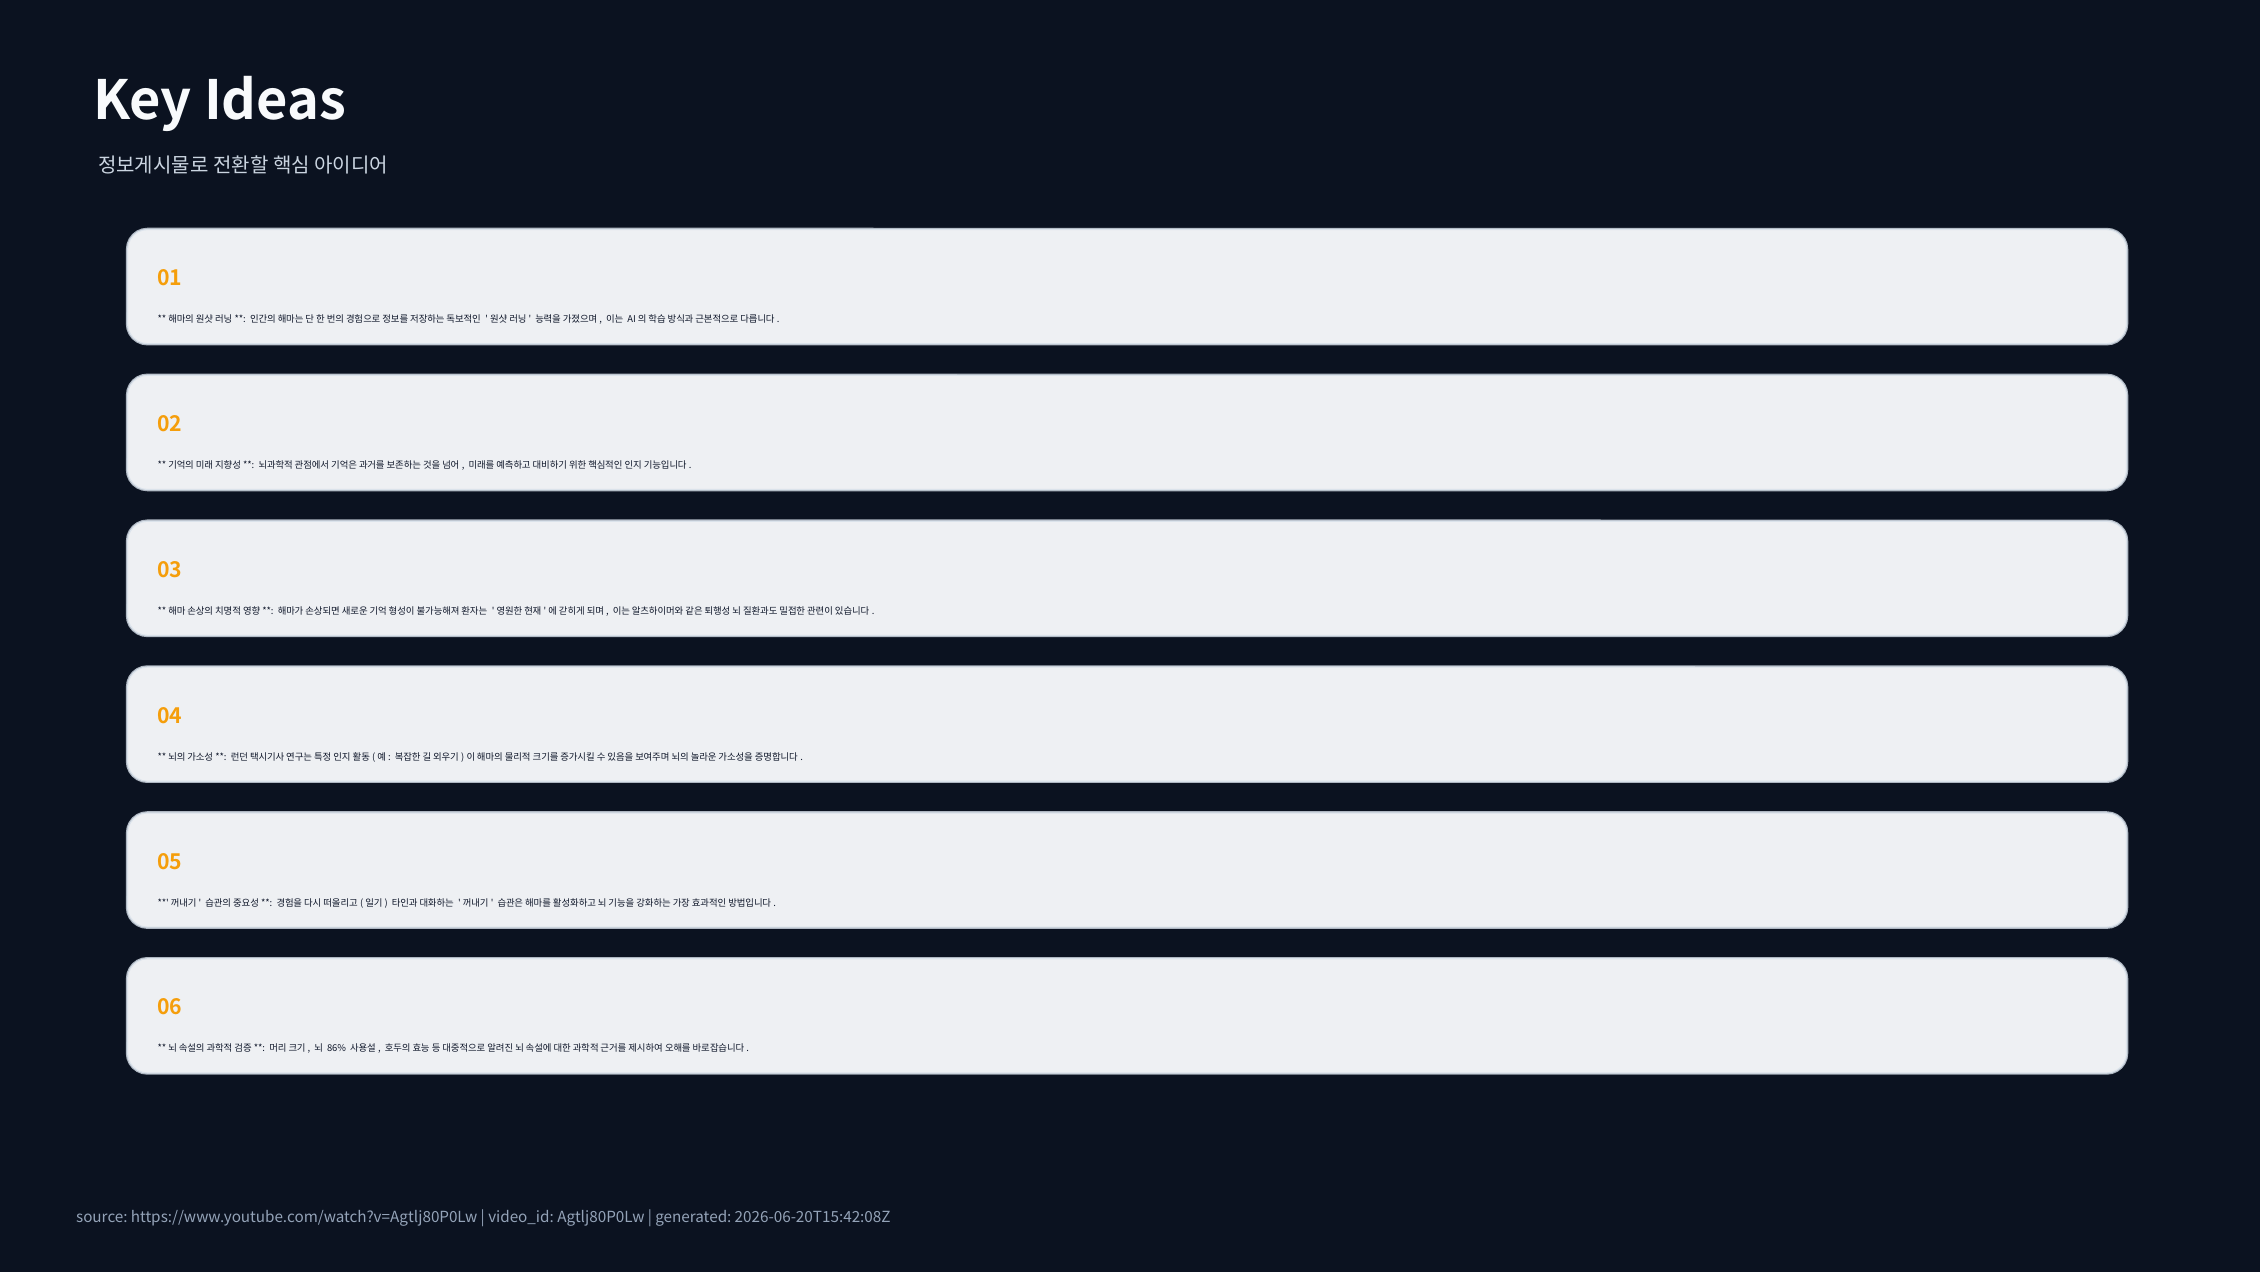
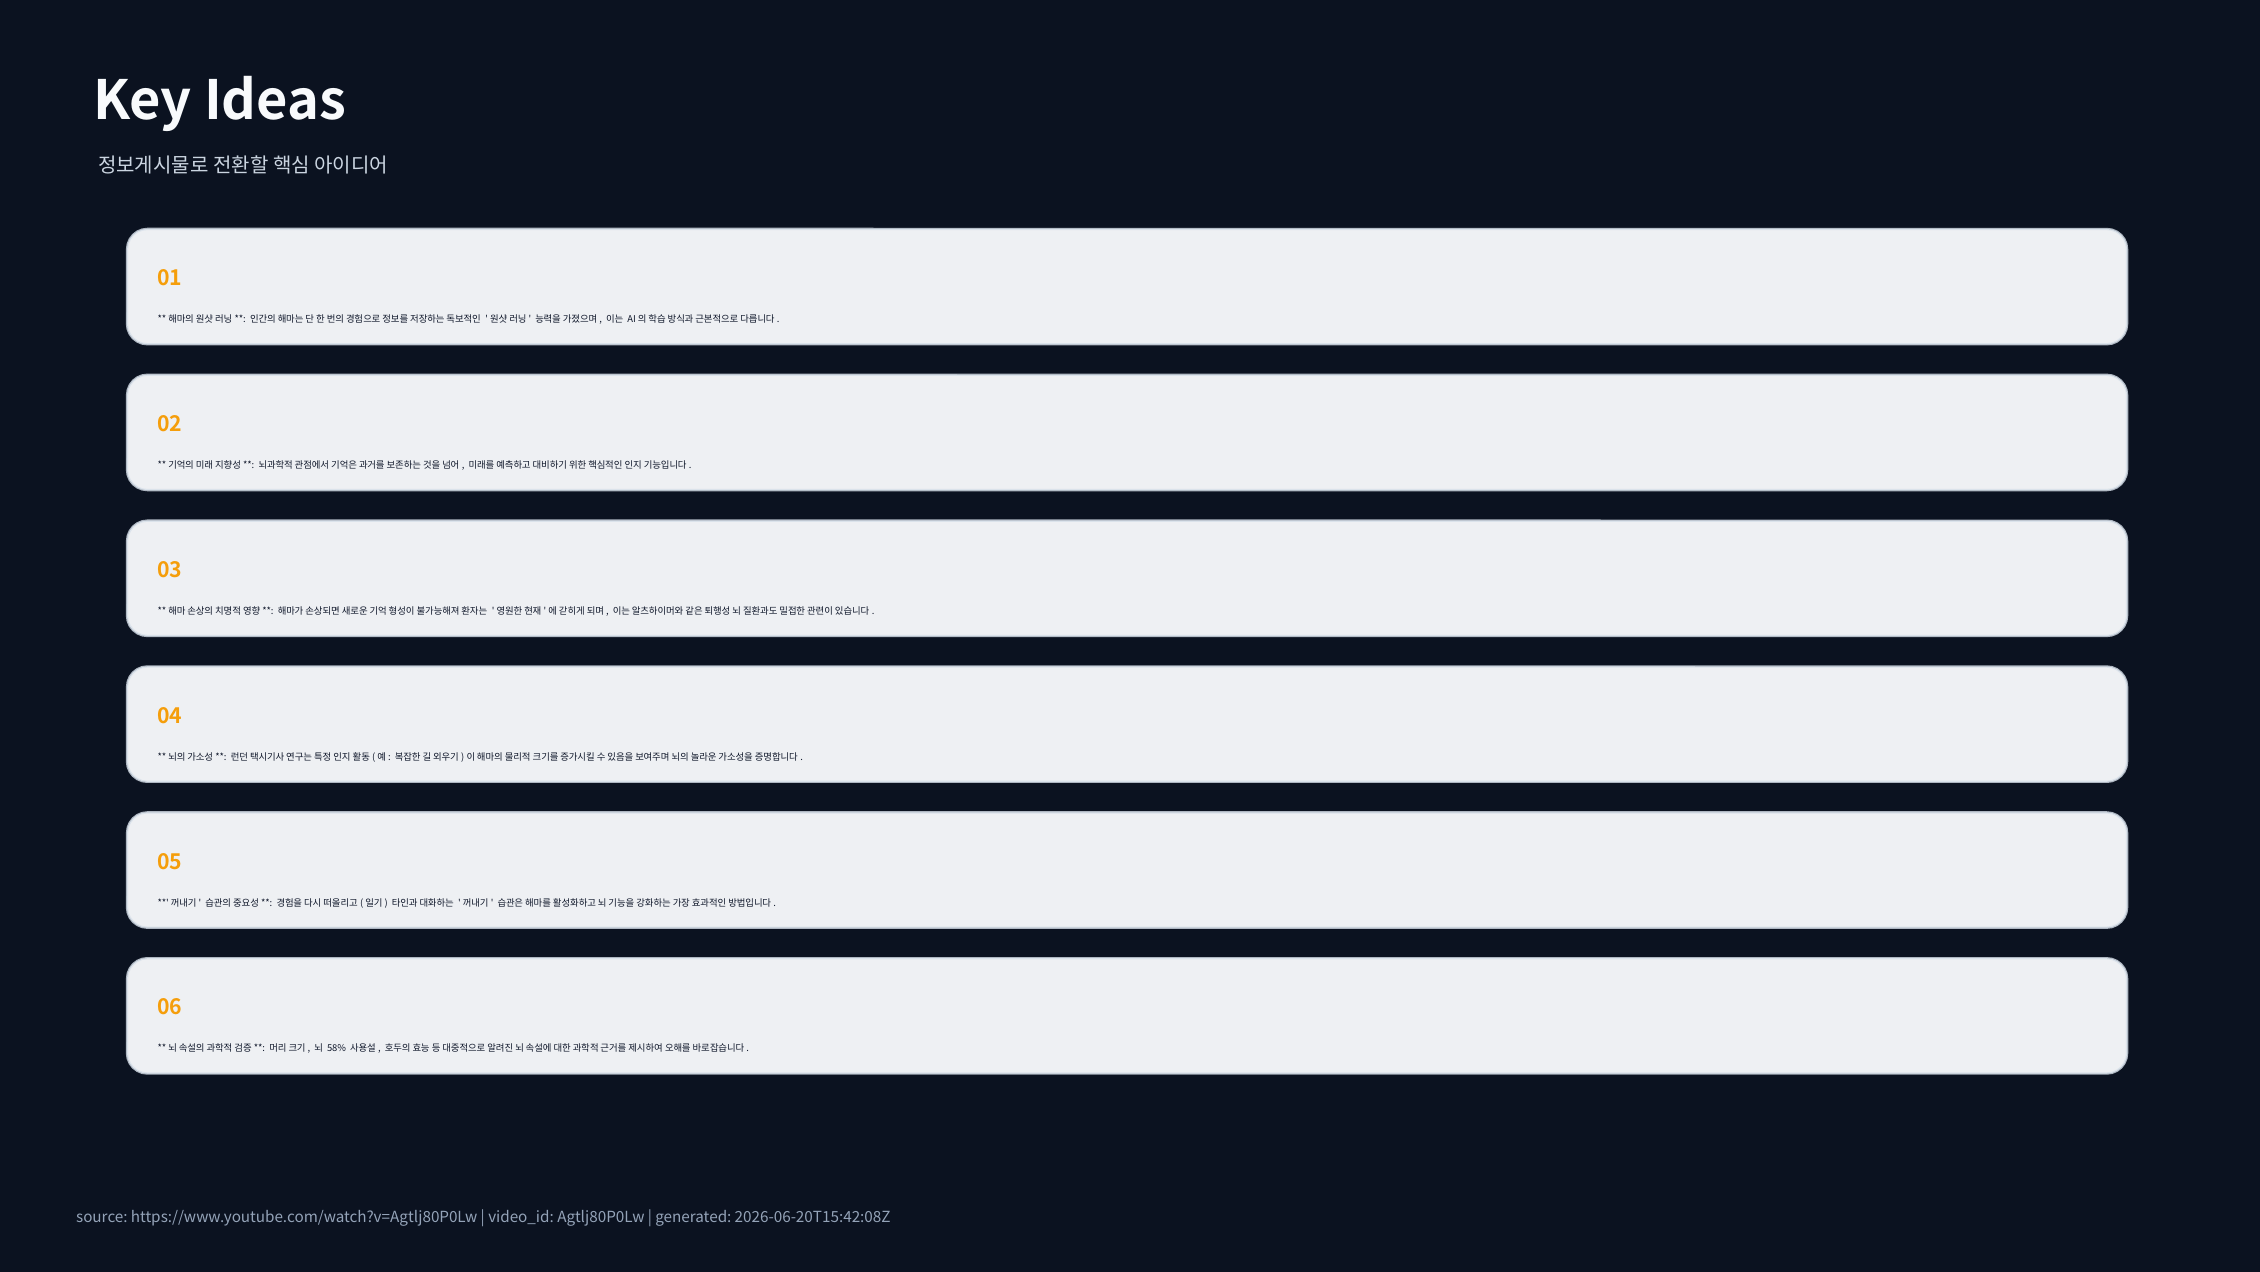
86%: 86% -> 58% (337, 1048)
